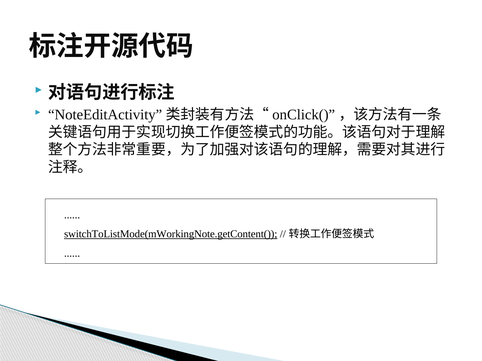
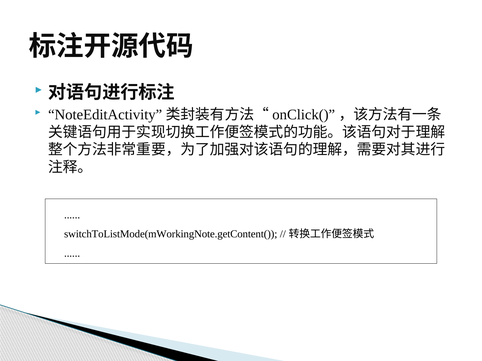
switchToListMode(mWorkingNote.getContent( underline: present -> none (171, 234)
